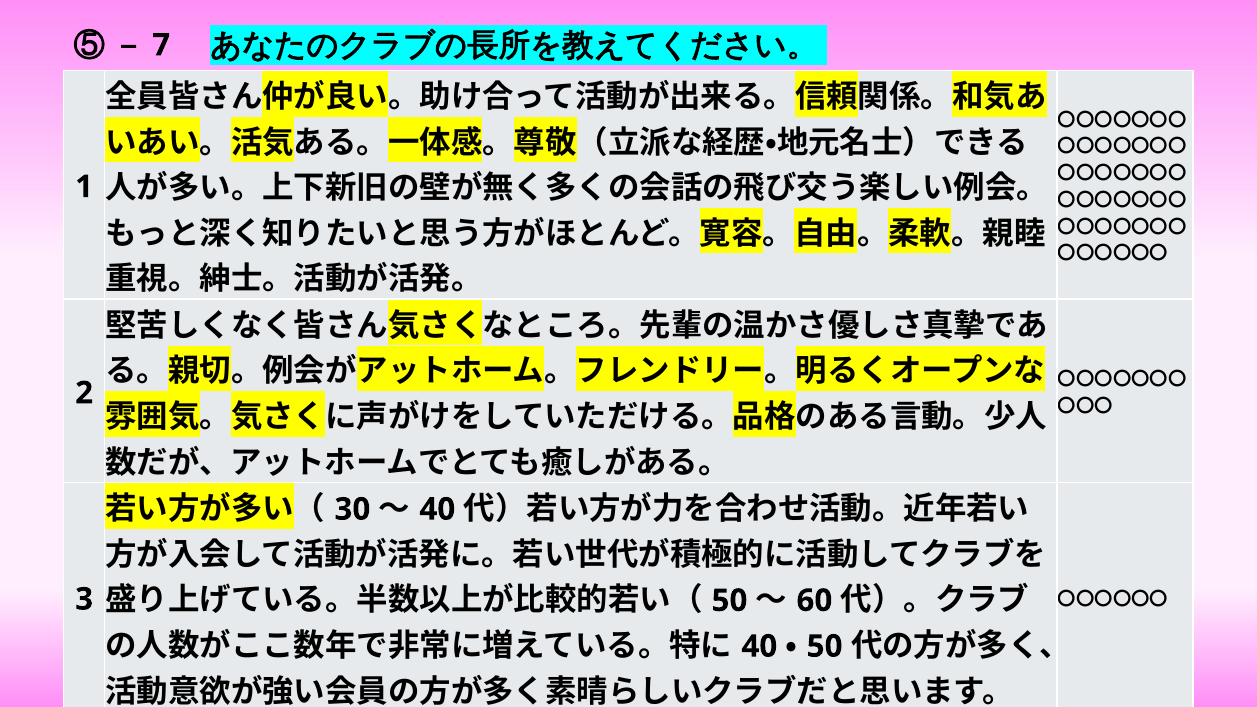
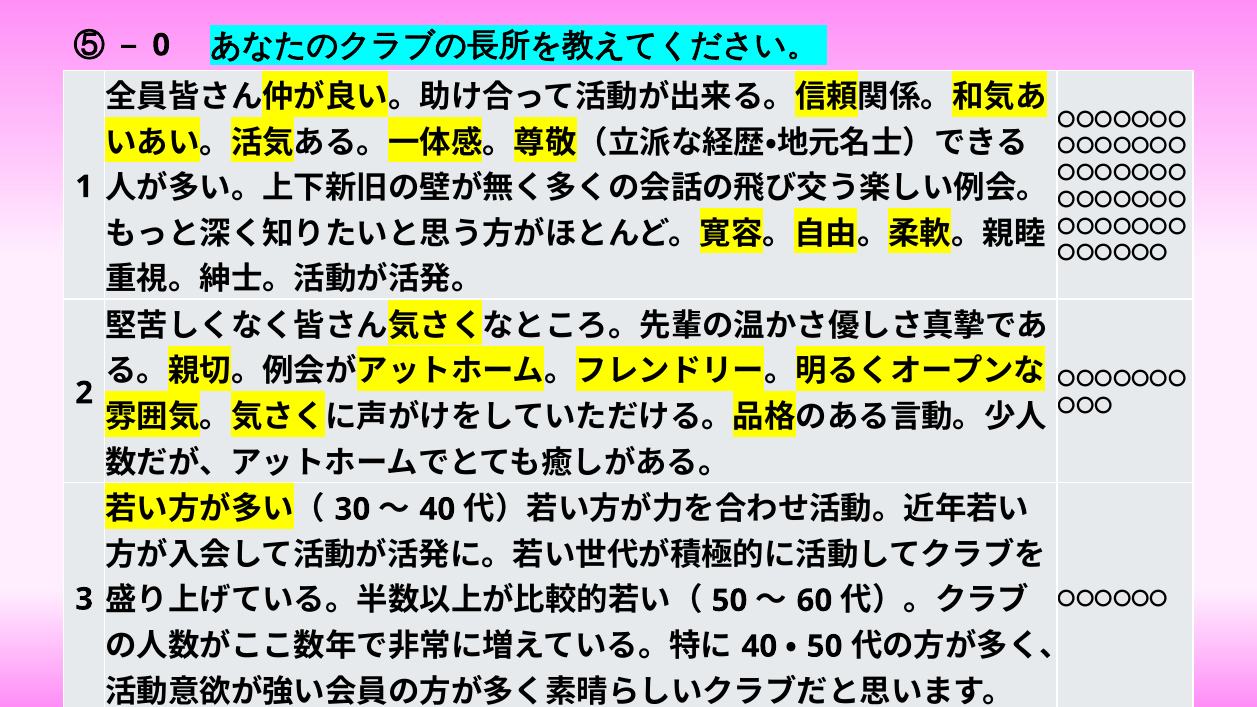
7: 7 -> 0 (161, 45)
